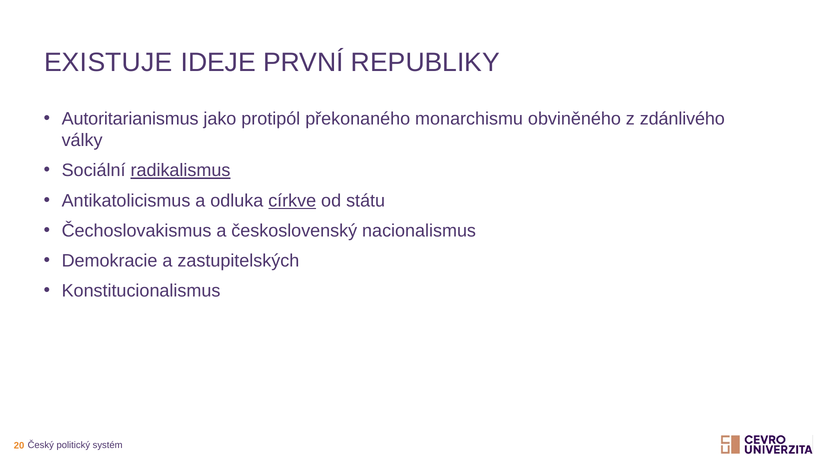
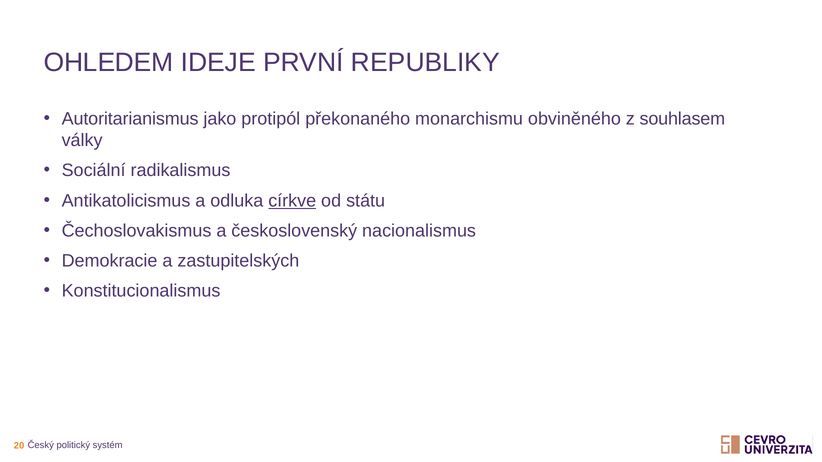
EXISTUJE: EXISTUJE -> OHLEDEM (109, 63)
zdánlivého: zdánlivého -> souhlasem (682, 119)
radikalismus underline: present -> none (180, 171)
